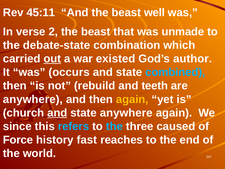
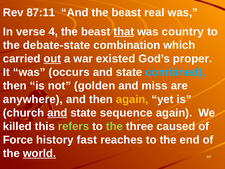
45:11: 45:11 -> 87:11 (41, 13)
well: well -> real (154, 13)
2: 2 -> 4 (53, 32)
that underline: none -> present (124, 32)
unmade: unmade -> country (183, 32)
author: author -> proper (193, 59)
rebuild: rebuild -> golden (95, 86)
teeth: teeth -> miss (155, 86)
state anywhere: anywhere -> sequence (126, 113)
since: since -> killed (17, 126)
refers colour: light blue -> light green (73, 126)
the colour: light blue -> light green (114, 126)
world underline: none -> present (39, 153)
